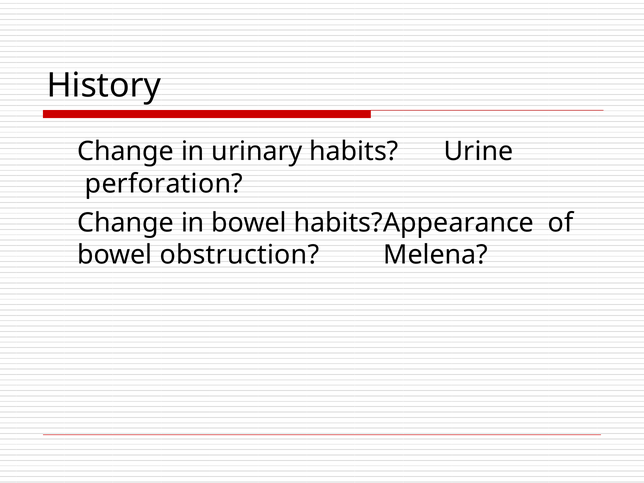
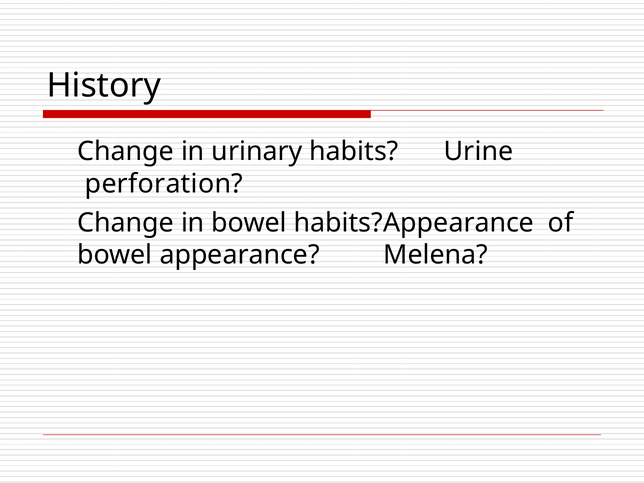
obstruction: obstruction -> appearance (240, 255)
